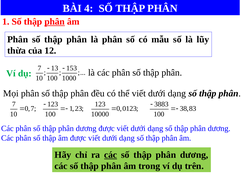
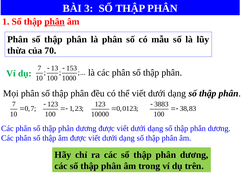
4: 4 -> 3 (89, 8)
12: 12 -> 70 (50, 51)
các underline: present -> none (111, 155)
